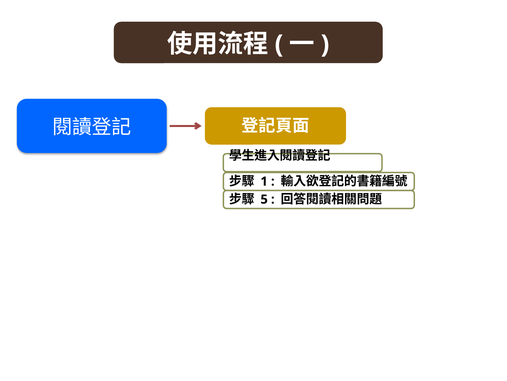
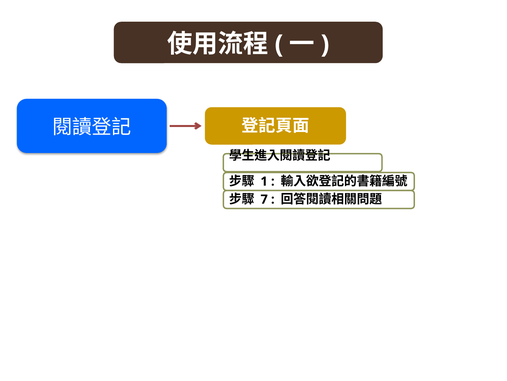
5: 5 -> 7 (264, 199)
